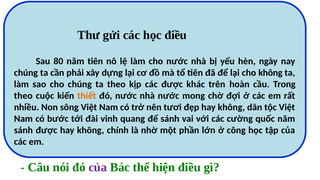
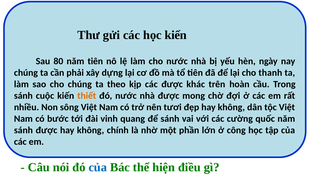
học điều: điều -> kiến (176, 35)
cho không: không -> thanh (270, 73)
theo: theo -> sánh (23, 96)
nhà nước: nước -> được (169, 96)
của colour: purple -> blue (98, 167)
